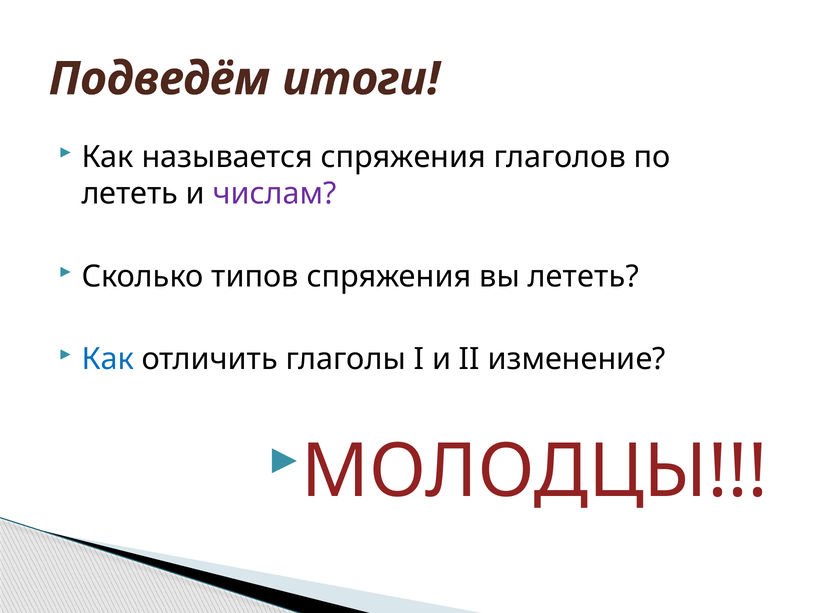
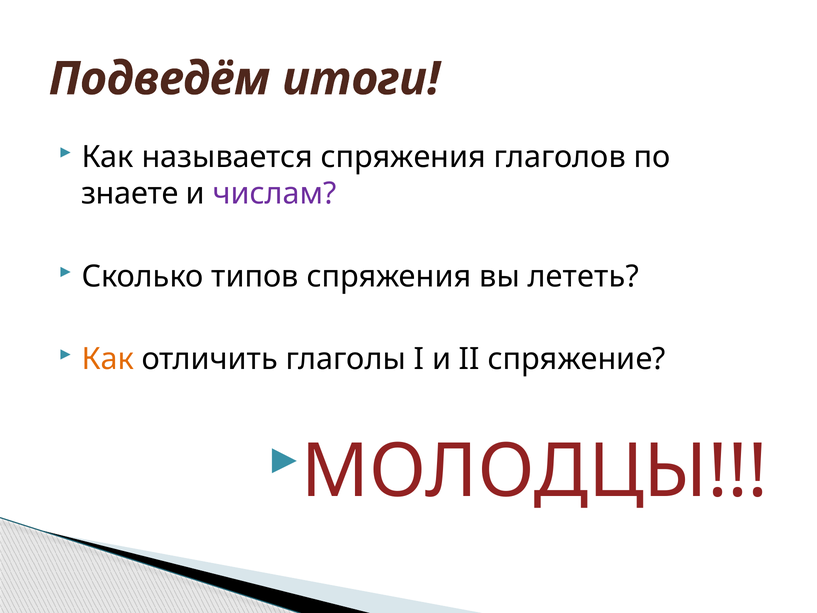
лететь: лететь -> знаете (130, 194)
Как colour: blue -> orange (108, 359)
изменение: изменение -> спряжение (577, 359)
